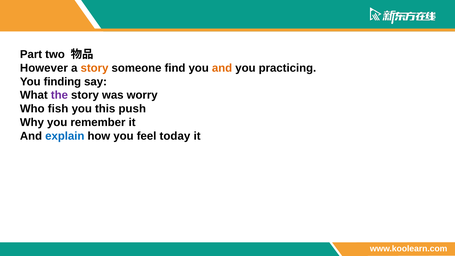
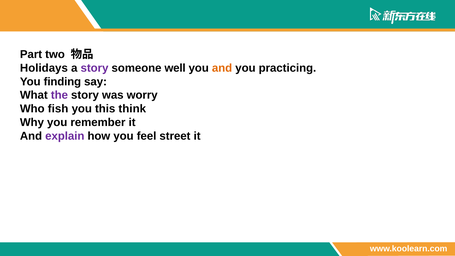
However: However -> Holidays (44, 68)
story colour: orange -> purple (95, 68)
find: find -> well (175, 68)
push: push -> think (132, 109)
explain colour: blue -> purple (65, 136)
today: today -> street (175, 136)
